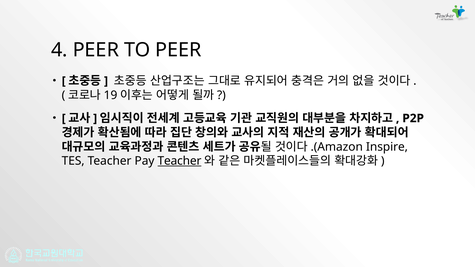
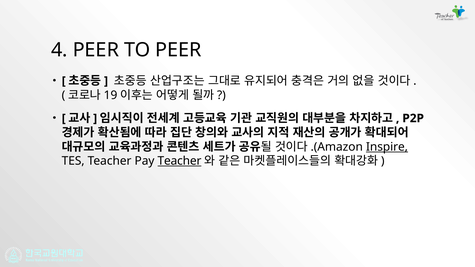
Inspire underline: none -> present (387, 147)
